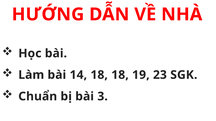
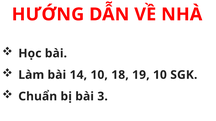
14 18: 18 -> 10 (99, 75)
19 23: 23 -> 10 (160, 75)
